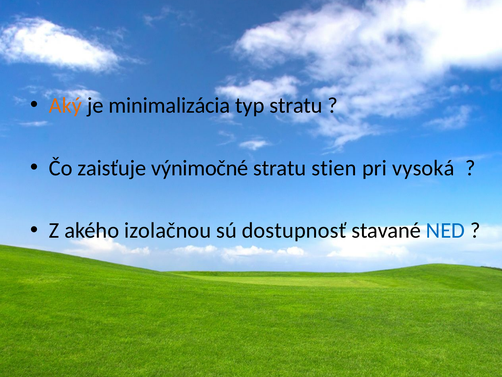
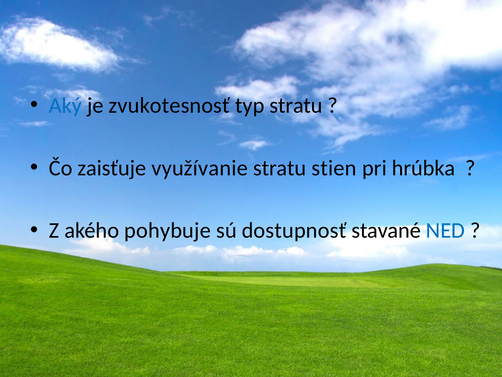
Aký colour: orange -> blue (66, 105)
minimalizácia: minimalizácia -> zvukotesnosť (169, 105)
výnimočné: výnimočné -> využívanie (200, 168)
vysoká: vysoká -> hrúbka (424, 168)
izolačnou: izolačnou -> pohybuje (168, 230)
